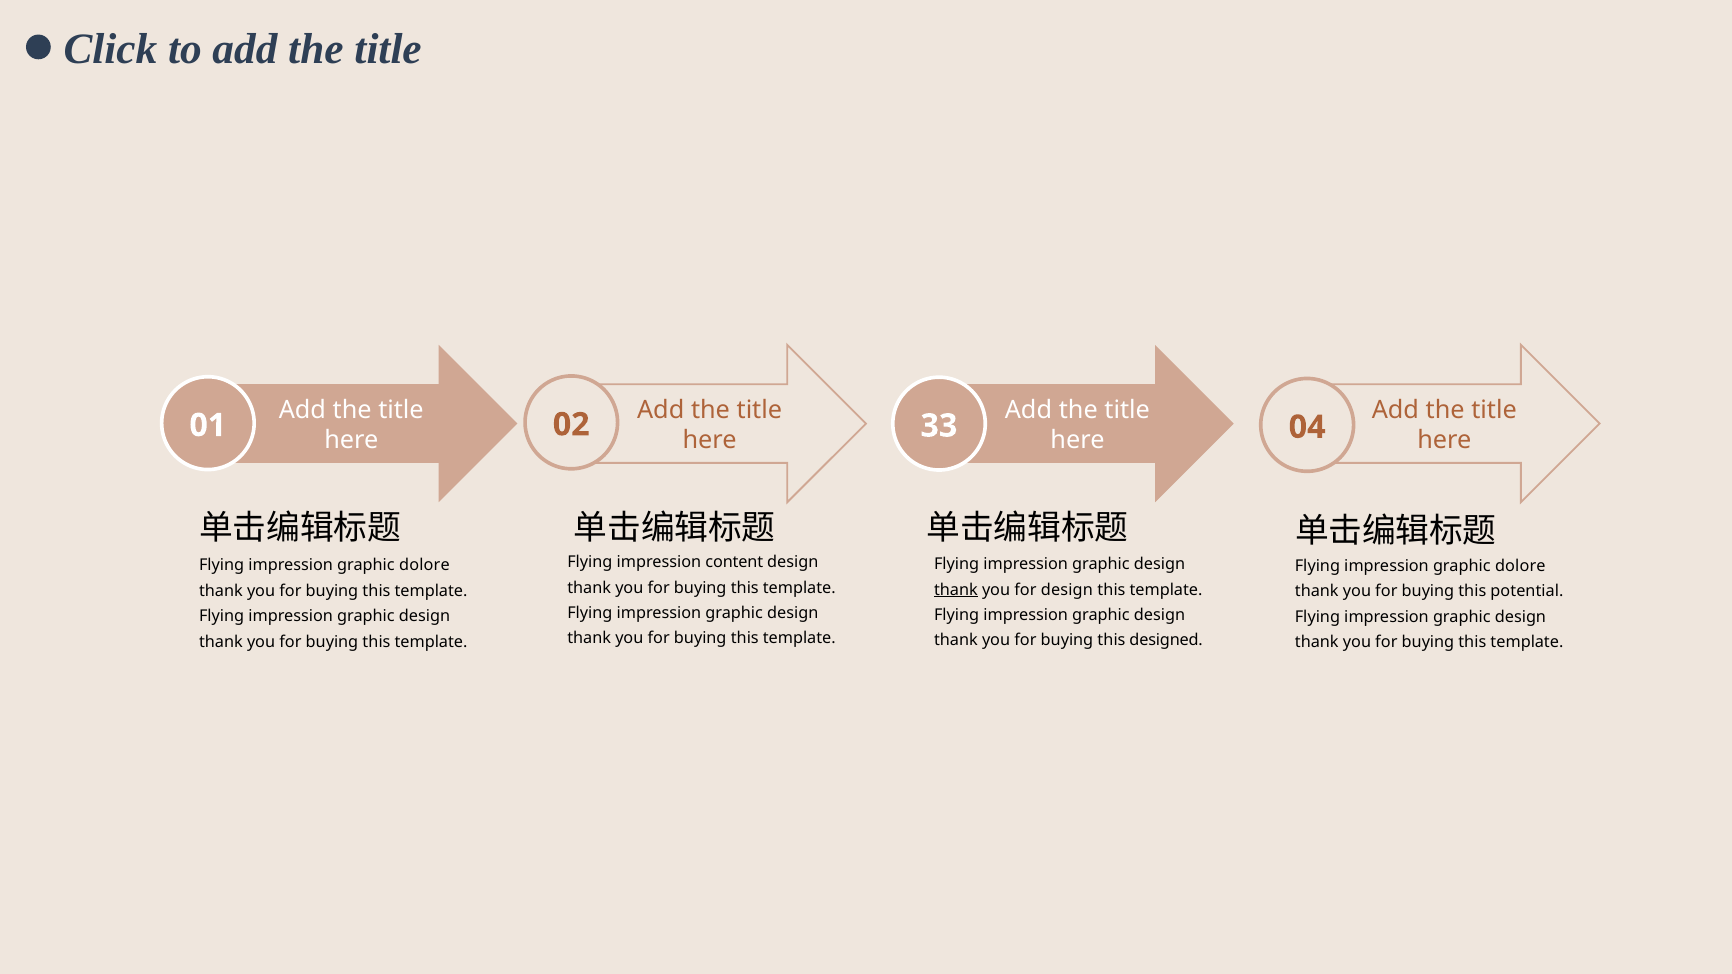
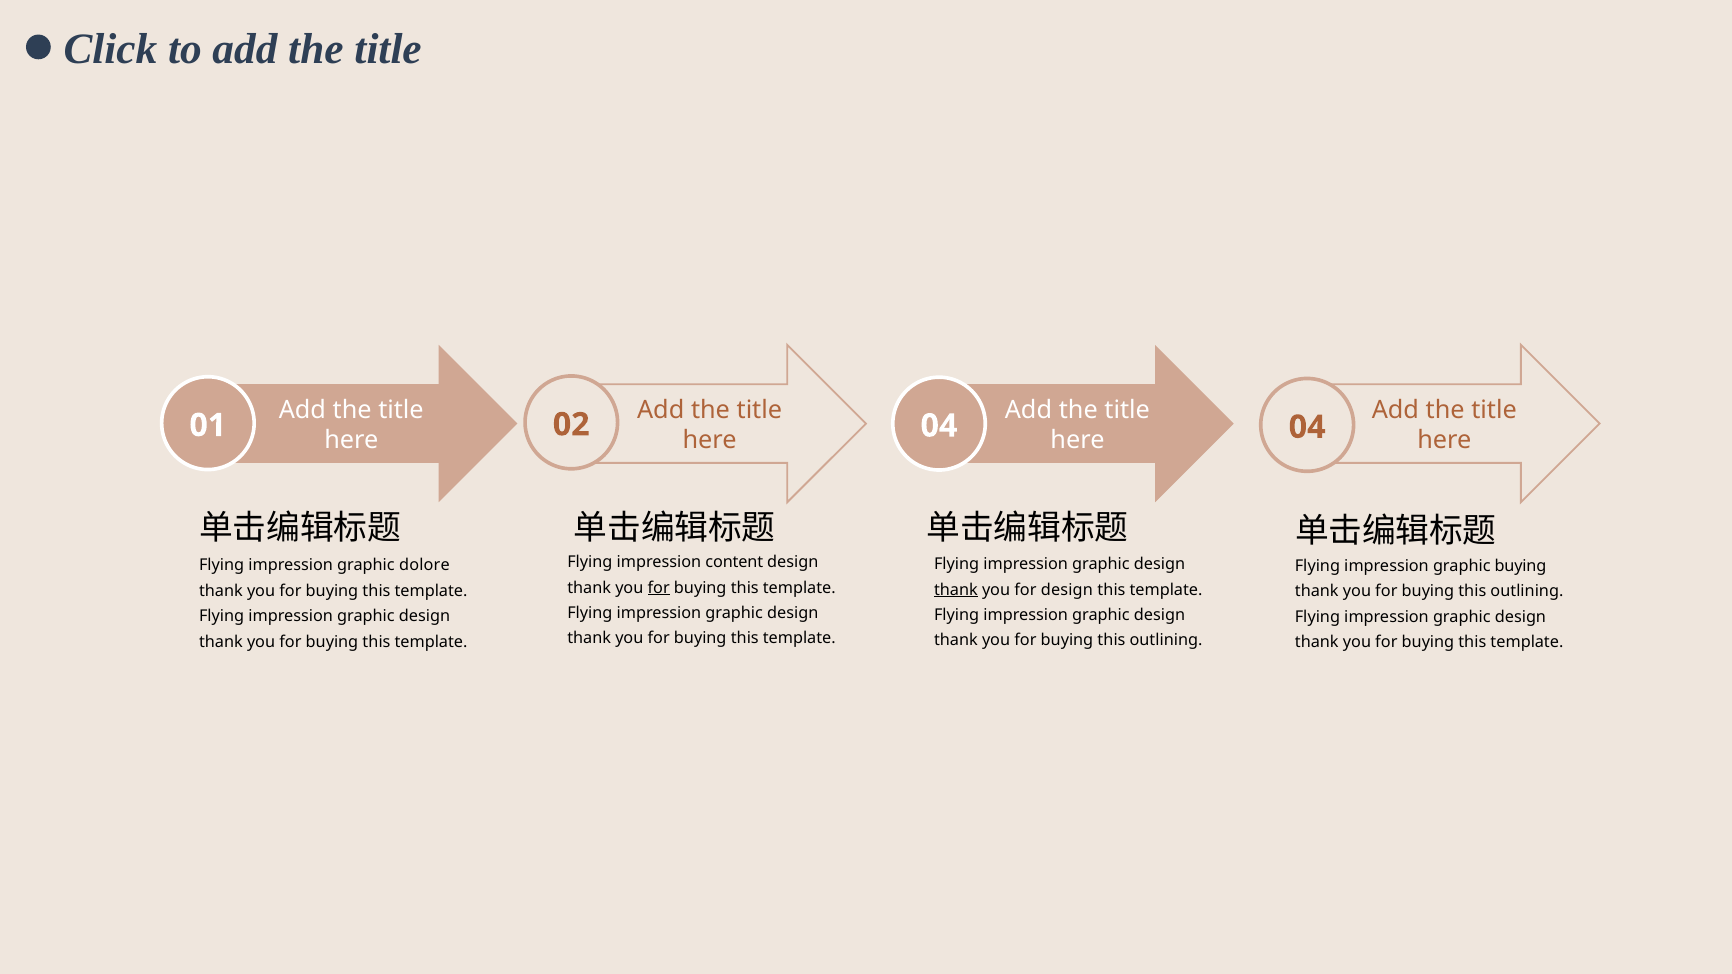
02 33: 33 -> 04 (939, 426)
dolore: dolore -> buying (1520, 566)
for underline: none -> present (659, 588)
potential: potential -> outlining (1527, 592)
designed: designed -> outlining (1166, 641)
